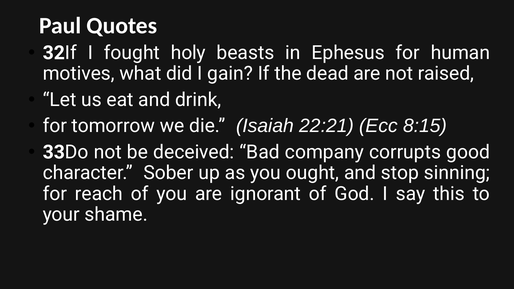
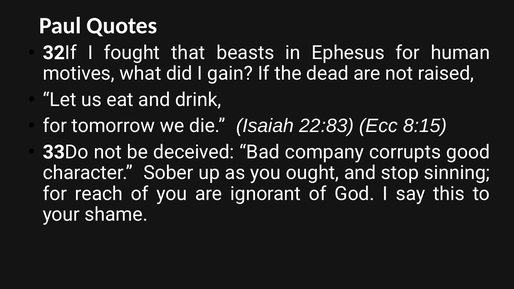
holy: holy -> that (188, 53)
22:21: 22:21 -> 22:83 (327, 126)
